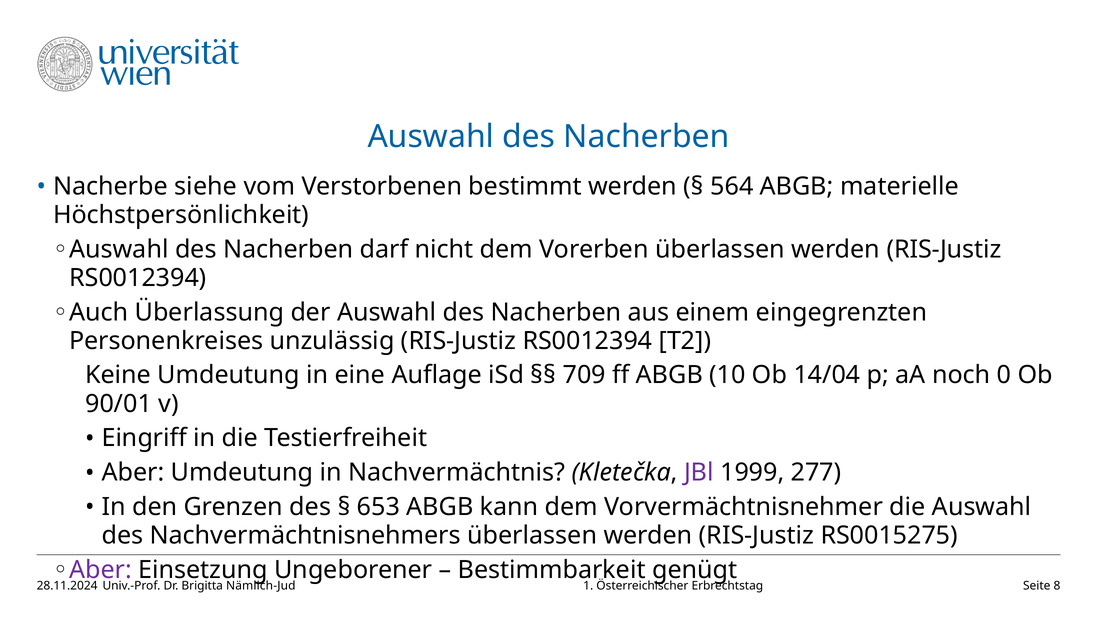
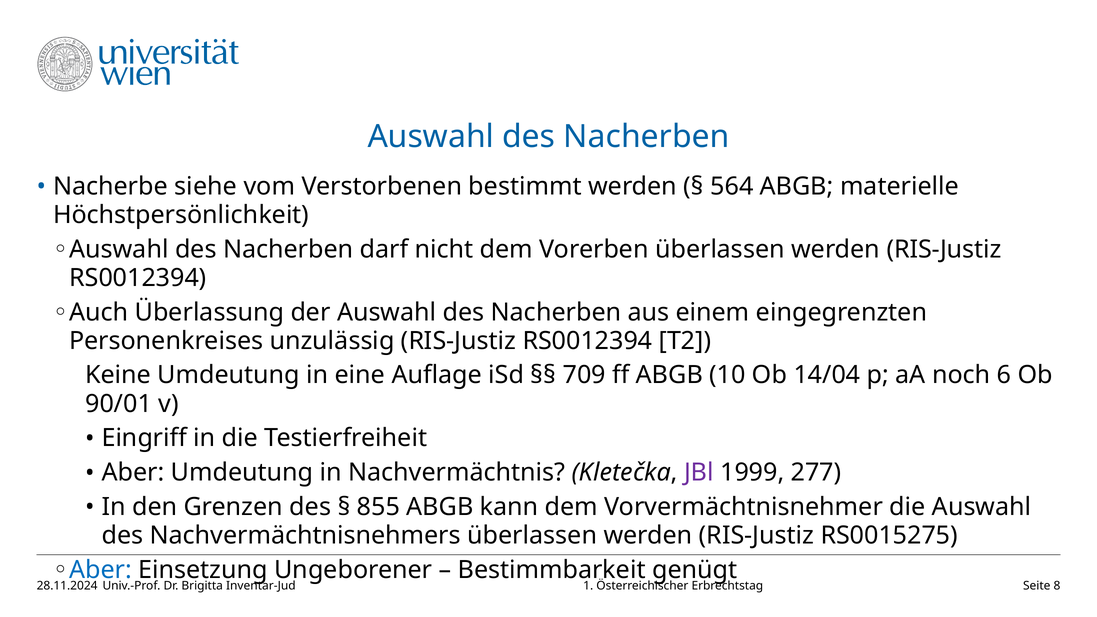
0: 0 -> 6 (1004, 375)
653: 653 -> 855 (378, 507)
Aber colour: purple -> blue (101, 570)
Nämlich-Jud: Nämlich-Jud -> Inventar-Jud (261, 586)
